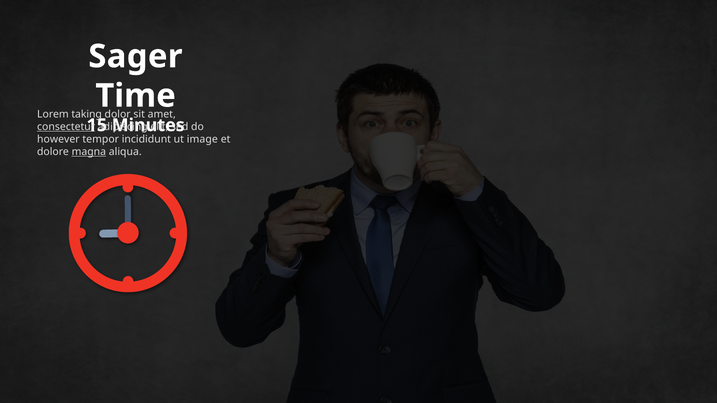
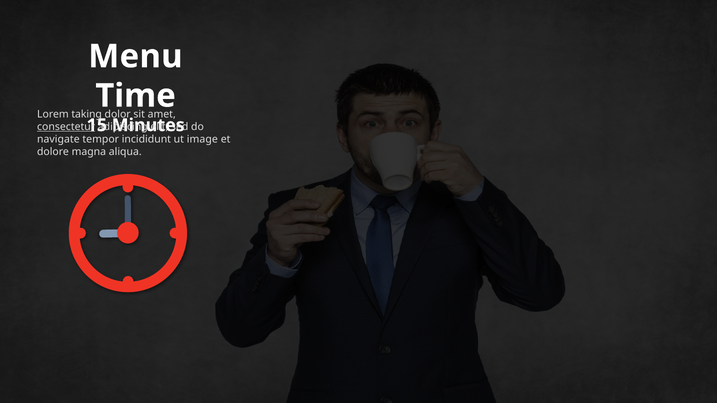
Sager: Sager -> Menu (135, 56)
however: however -> navigate (58, 139)
magna underline: present -> none (89, 152)
